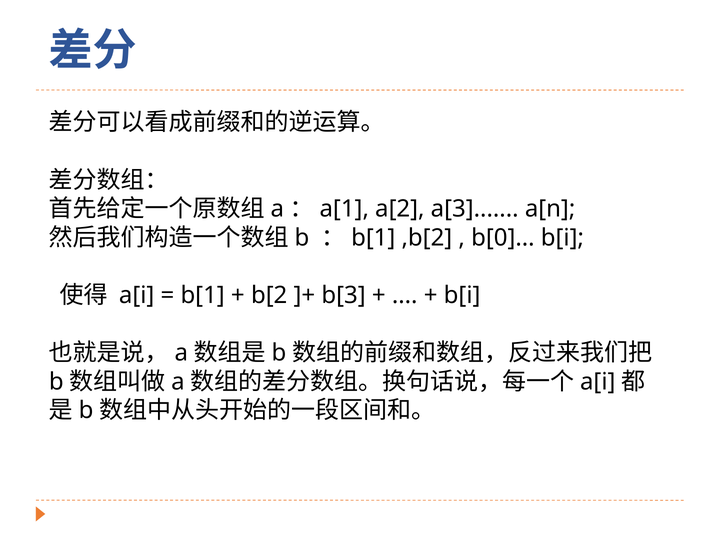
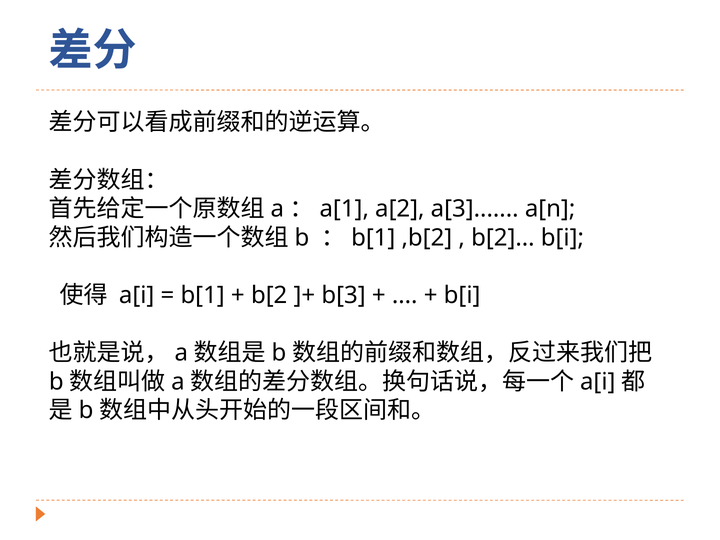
b[0: b[0 -> b[2 (503, 238)
